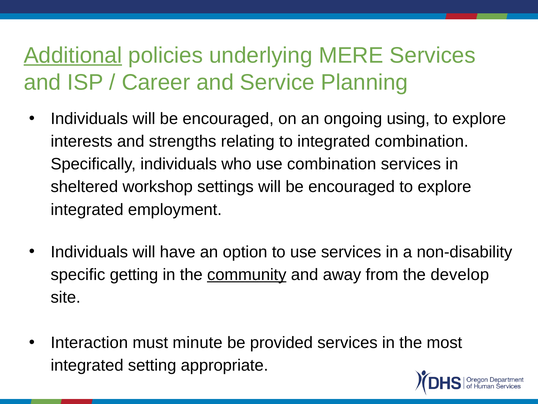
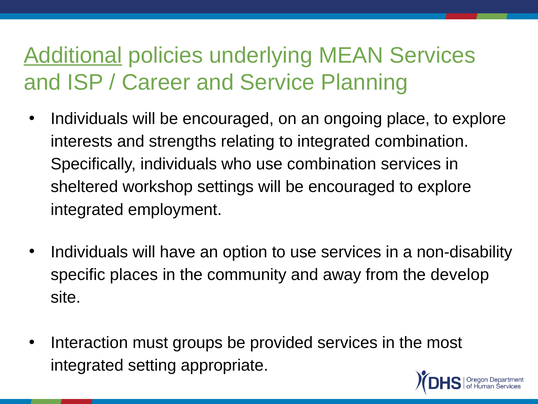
MERE: MERE -> MEAN (351, 55)
using: using -> place (408, 119)
getting: getting -> places (134, 274)
community underline: present -> none (247, 274)
minute: minute -> groups (198, 342)
